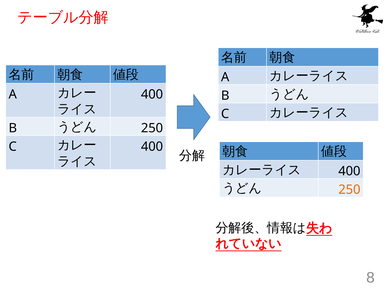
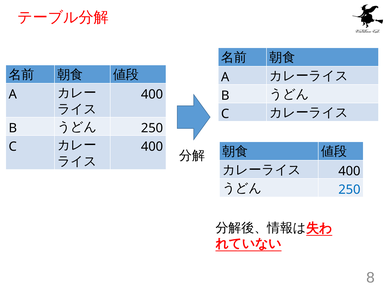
250 colour: orange -> blue (349, 190)
